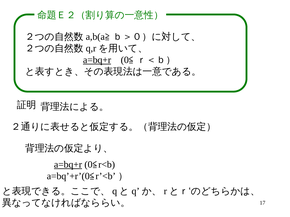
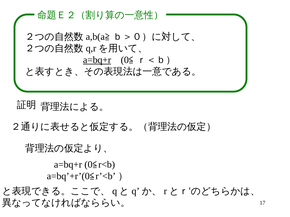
a=bq+r underline: present -> none (68, 165)
